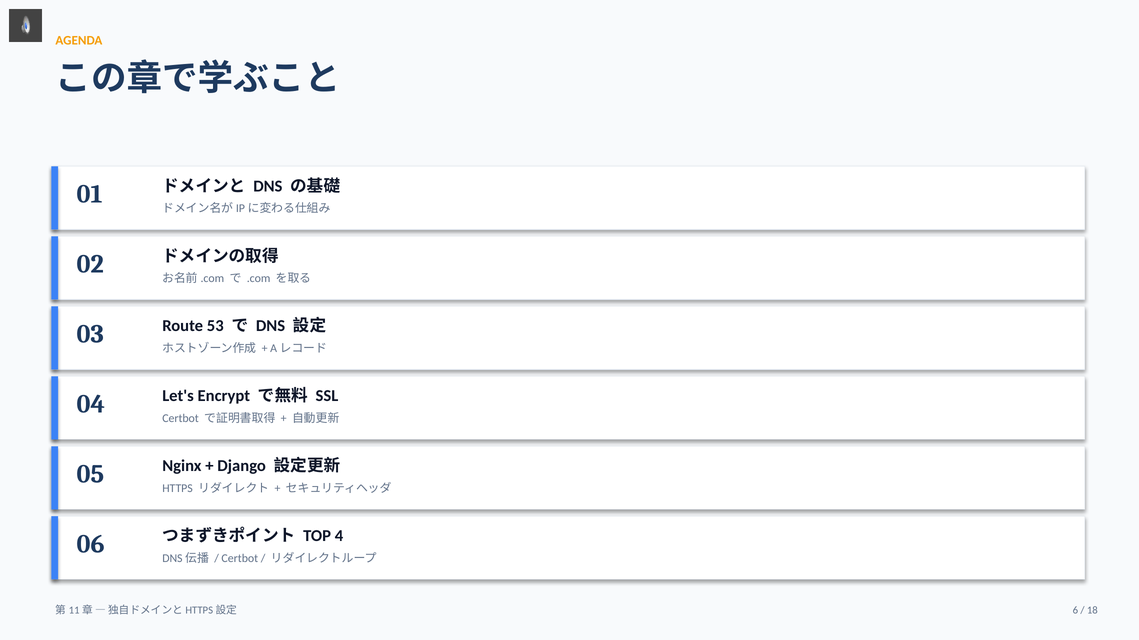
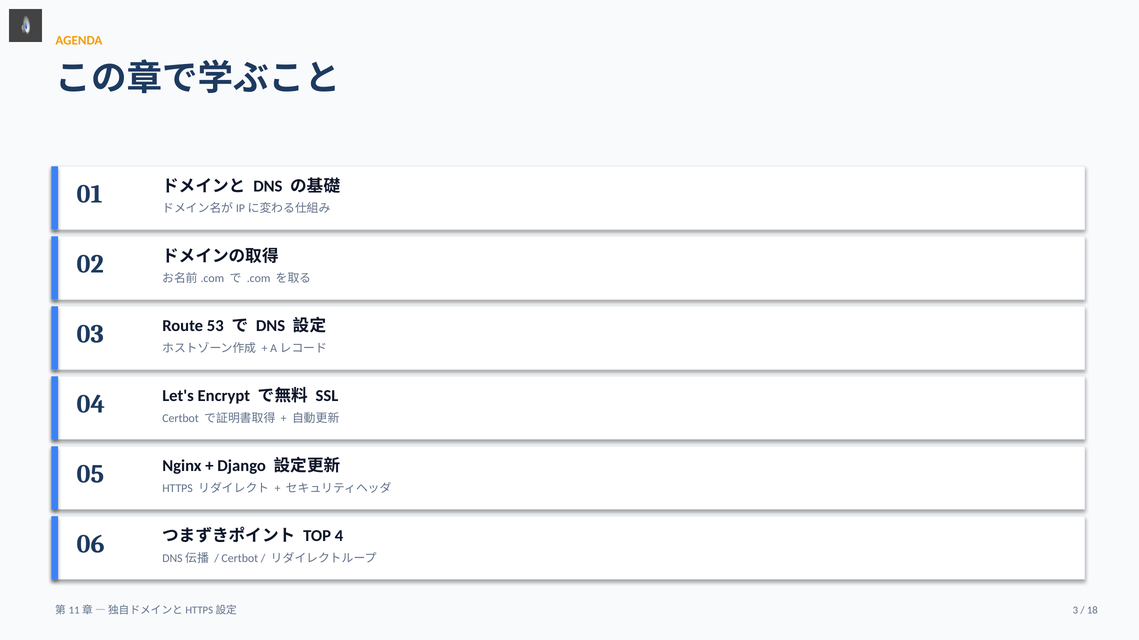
6: 6 -> 3 (1075, 611)
